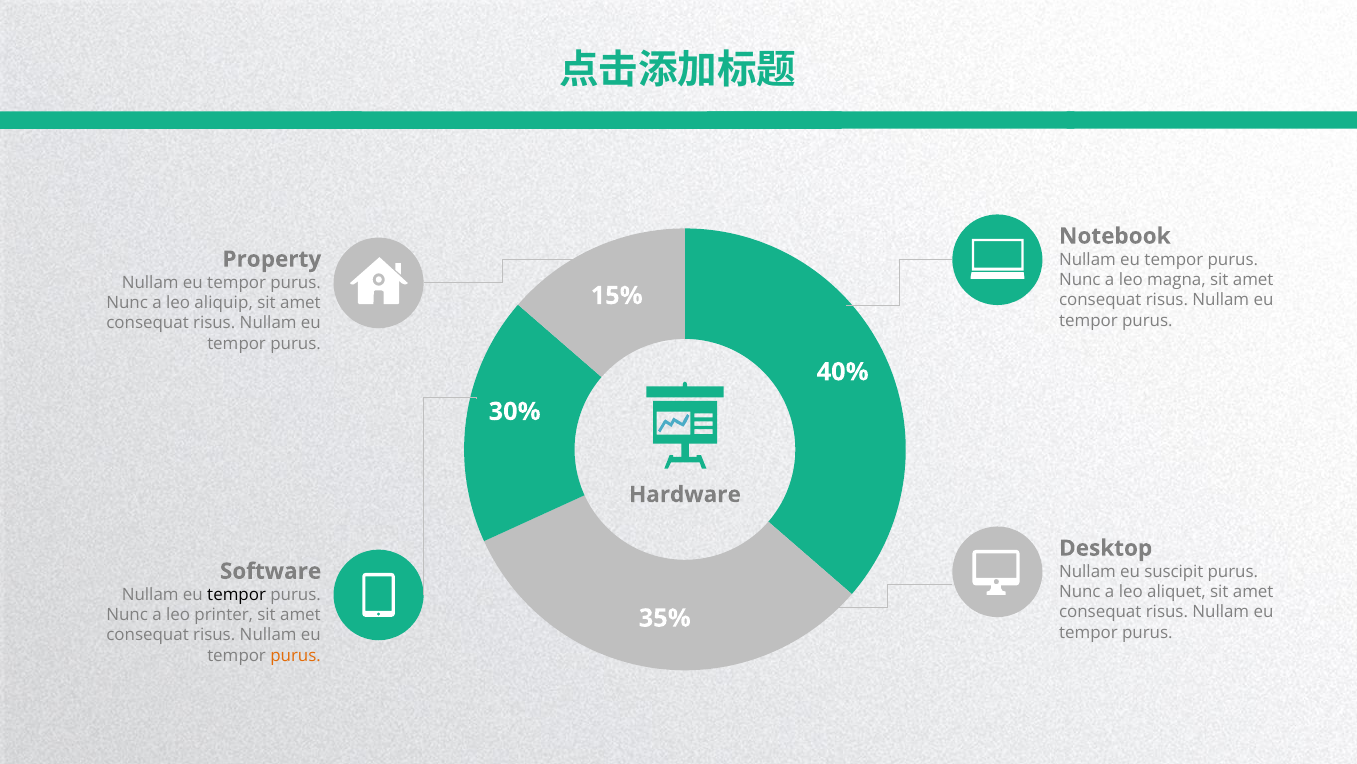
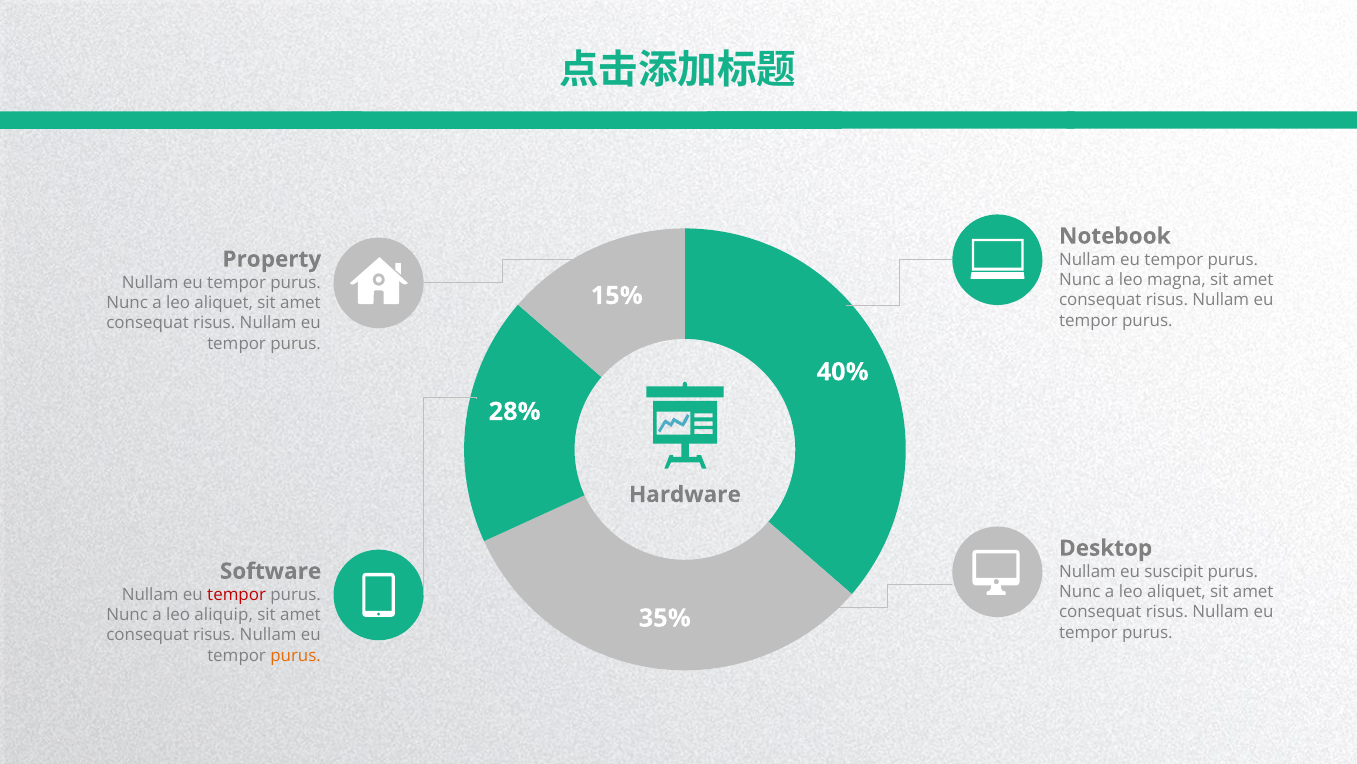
aliquip: aliquip -> aliquet (224, 303)
30%: 30% -> 28% (515, 411)
tempor colour: black -> red (237, 594)
printer: printer -> aliquip (224, 615)
